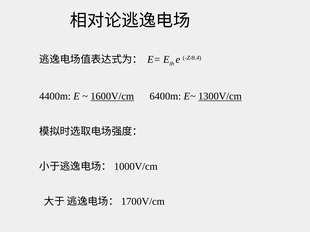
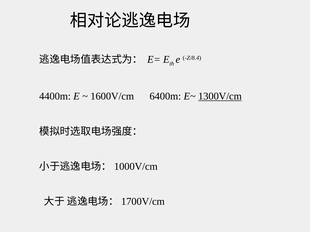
1600V/cm underline: present -> none (112, 97)
